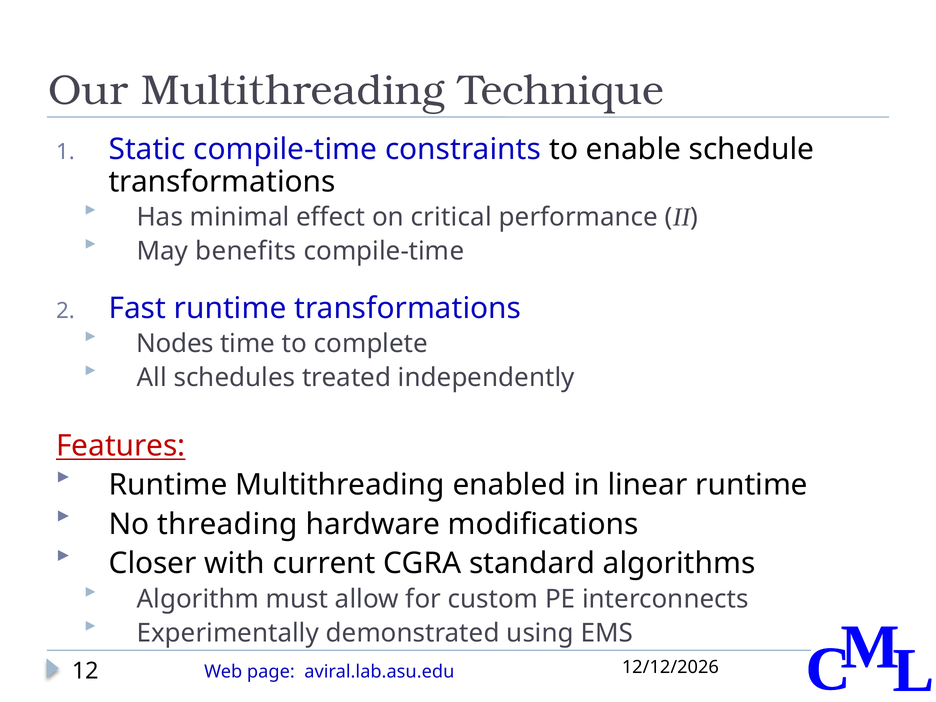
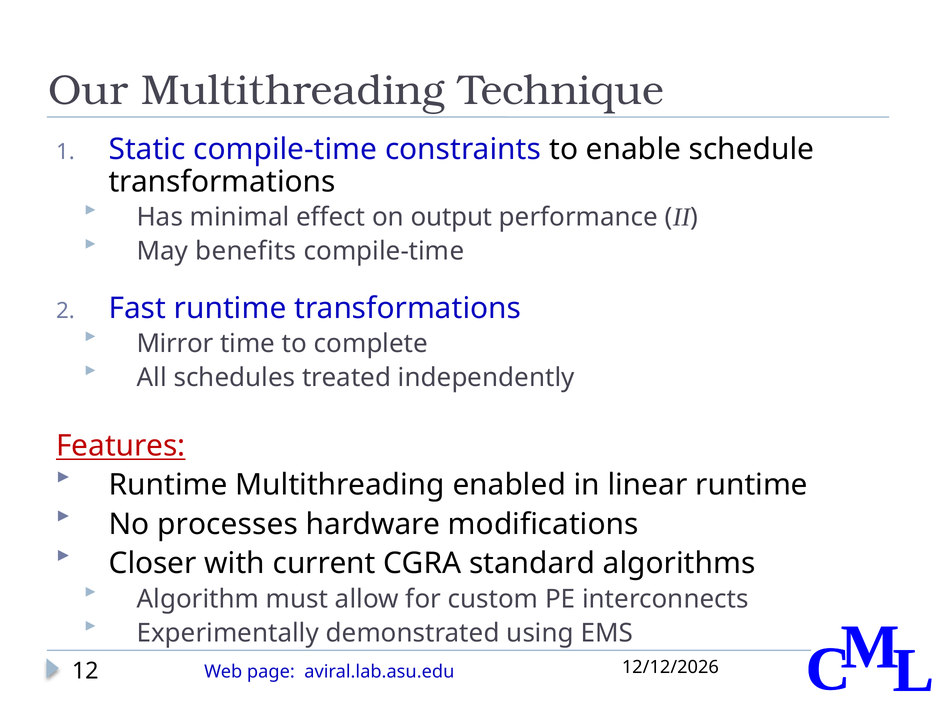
critical: critical -> output (452, 217)
Nodes: Nodes -> Mirror (175, 344)
threading: threading -> processes (228, 524)
